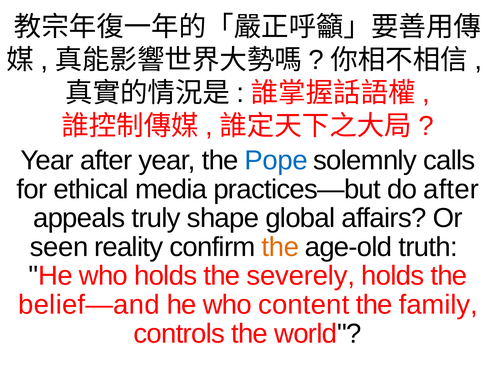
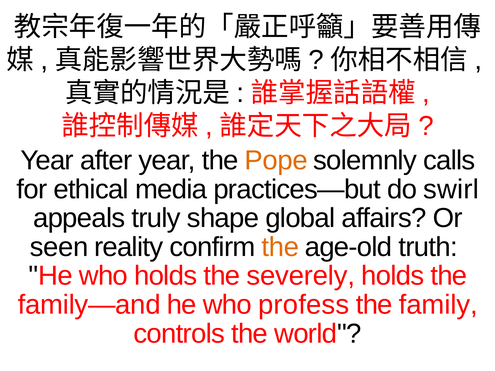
Pope colour: blue -> orange (276, 161)
do after: after -> swirl (451, 189)
belief—and: belief—and -> family—and (89, 305)
content: content -> profess (304, 305)
